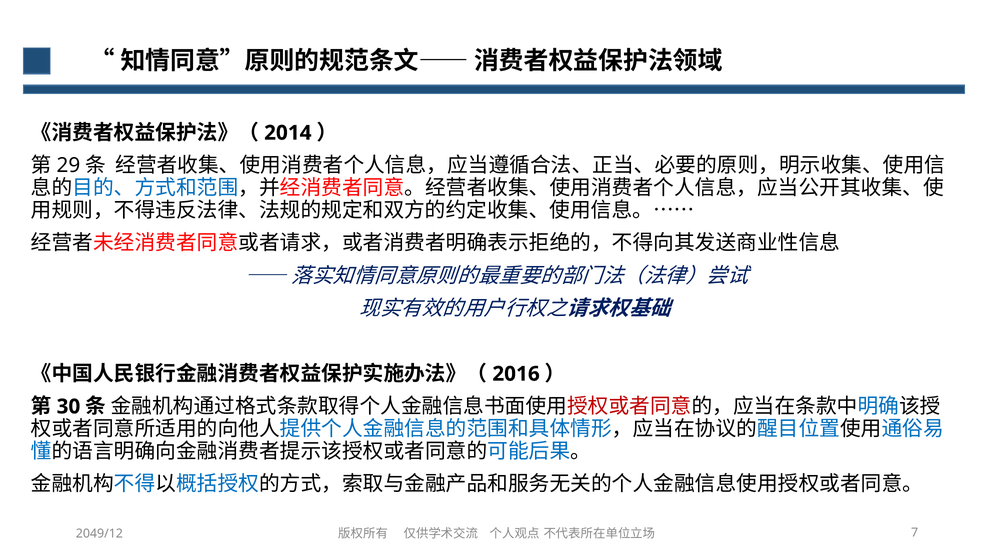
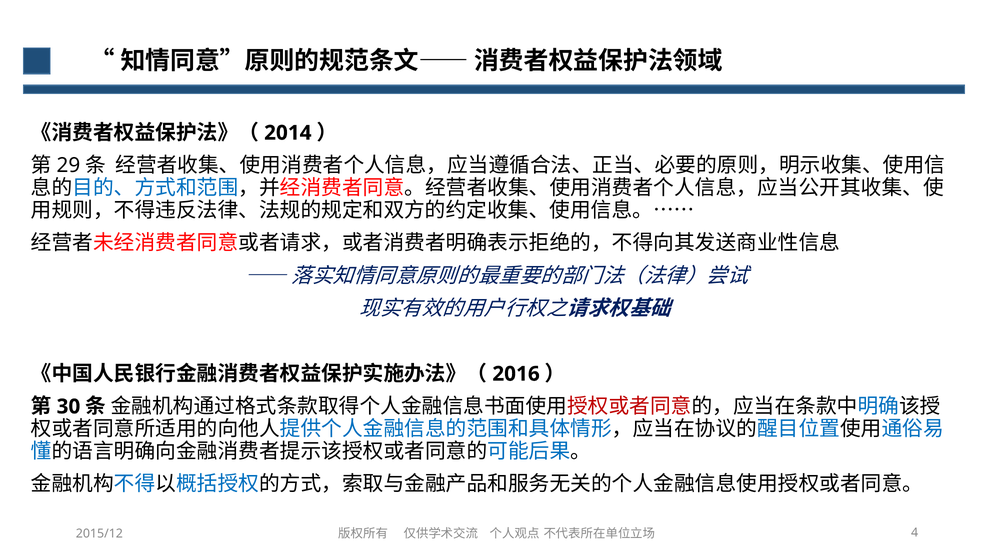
2049/12: 2049/12 -> 2015/12 (99, 534)
7: 7 -> 4 (915, 533)
